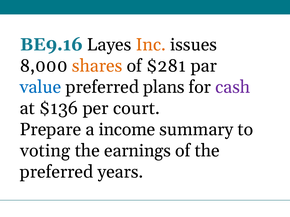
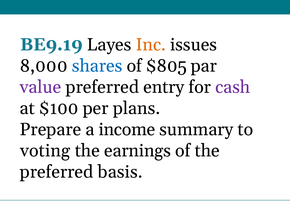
BE9.16: BE9.16 -> BE9.19 (51, 45)
shares colour: orange -> blue (97, 66)
$281: $281 -> $805 (166, 66)
value colour: blue -> purple (41, 87)
plans: plans -> entry (164, 87)
$136: $136 -> $100 (59, 108)
court: court -> plans (137, 108)
years: years -> basis (120, 172)
